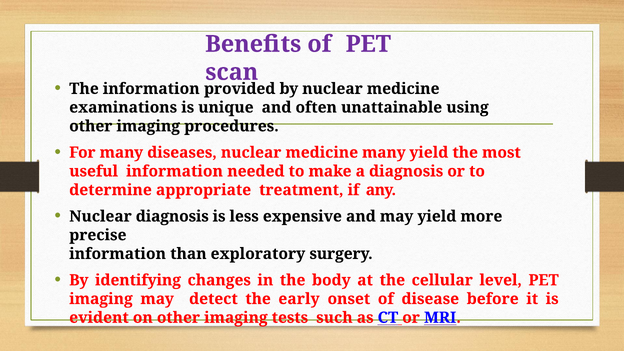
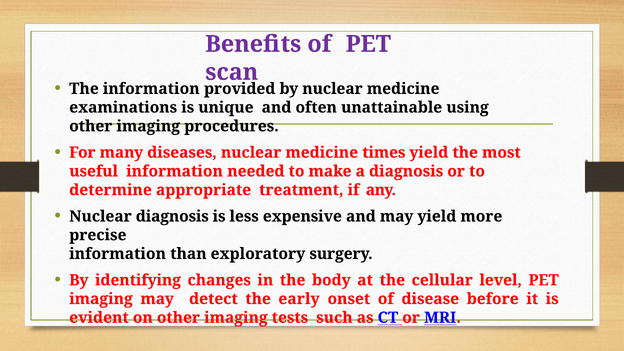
medicine many: many -> times (384, 153)
